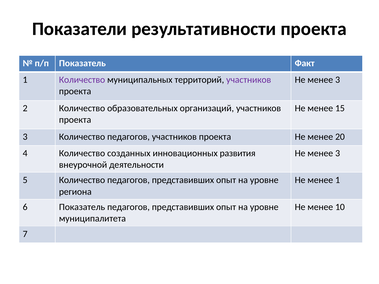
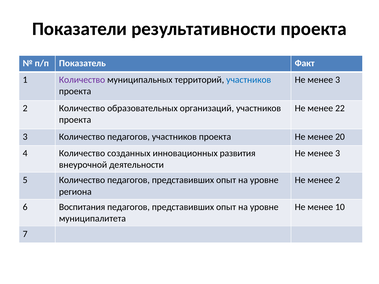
участников colour: purple -> blue (249, 80)
15: 15 -> 22 (340, 108)
менее 1: 1 -> 2 (338, 180)
6 Показатель: Показатель -> Воспитания (82, 207)
